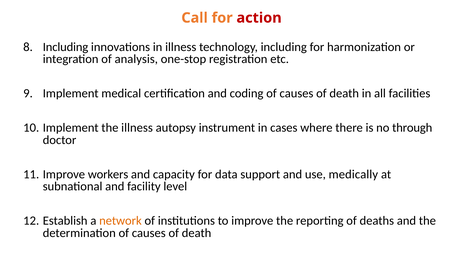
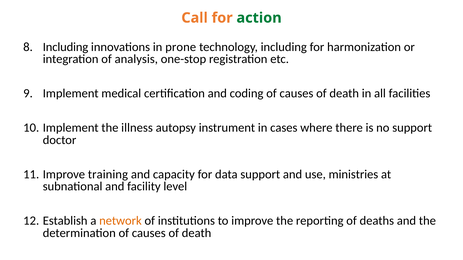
action colour: red -> green (259, 18)
in illness: illness -> prone (181, 47)
no through: through -> support (412, 128)
workers: workers -> training (108, 175)
medically: medically -> ministries (353, 175)
